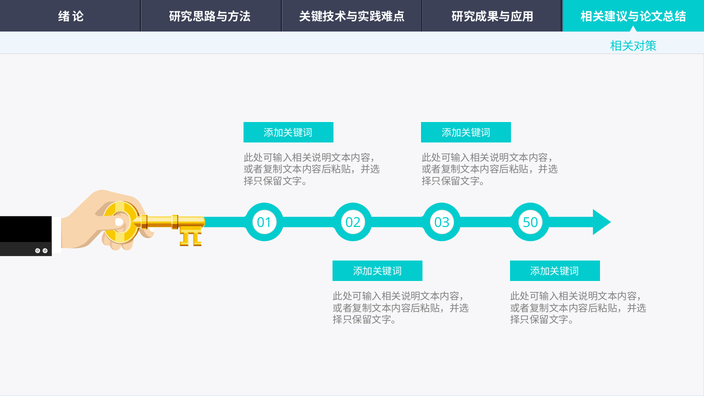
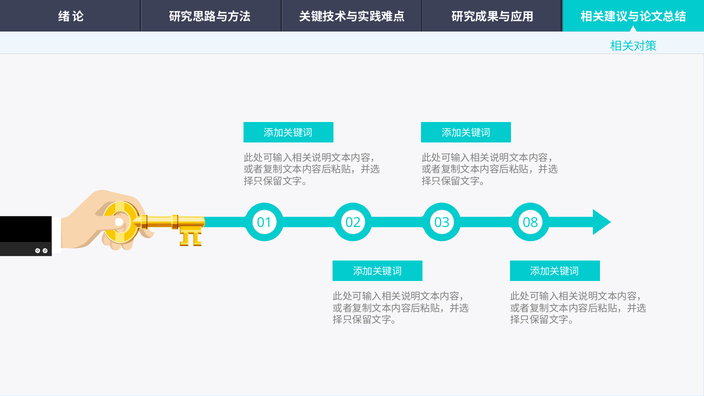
50: 50 -> 08 (530, 223)
